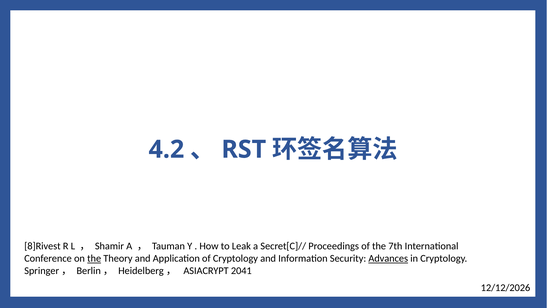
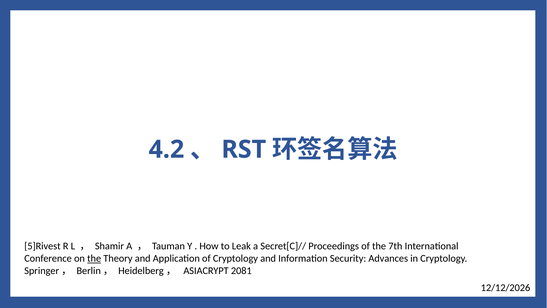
8]Rivest: 8]Rivest -> 5]Rivest (42, 246)
Advances underline: present -> none (388, 258)
2041: 2041 -> 2081 (241, 271)
